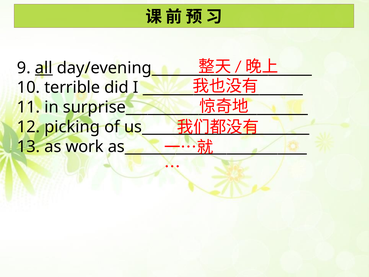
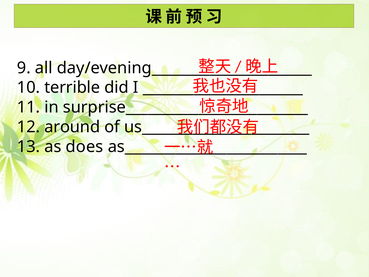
all underline: present -> none (44, 68)
picking: picking -> around (72, 127)
work: work -> does (85, 147)
